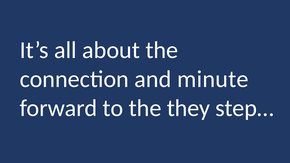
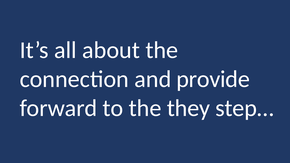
minute: minute -> provide (213, 79)
